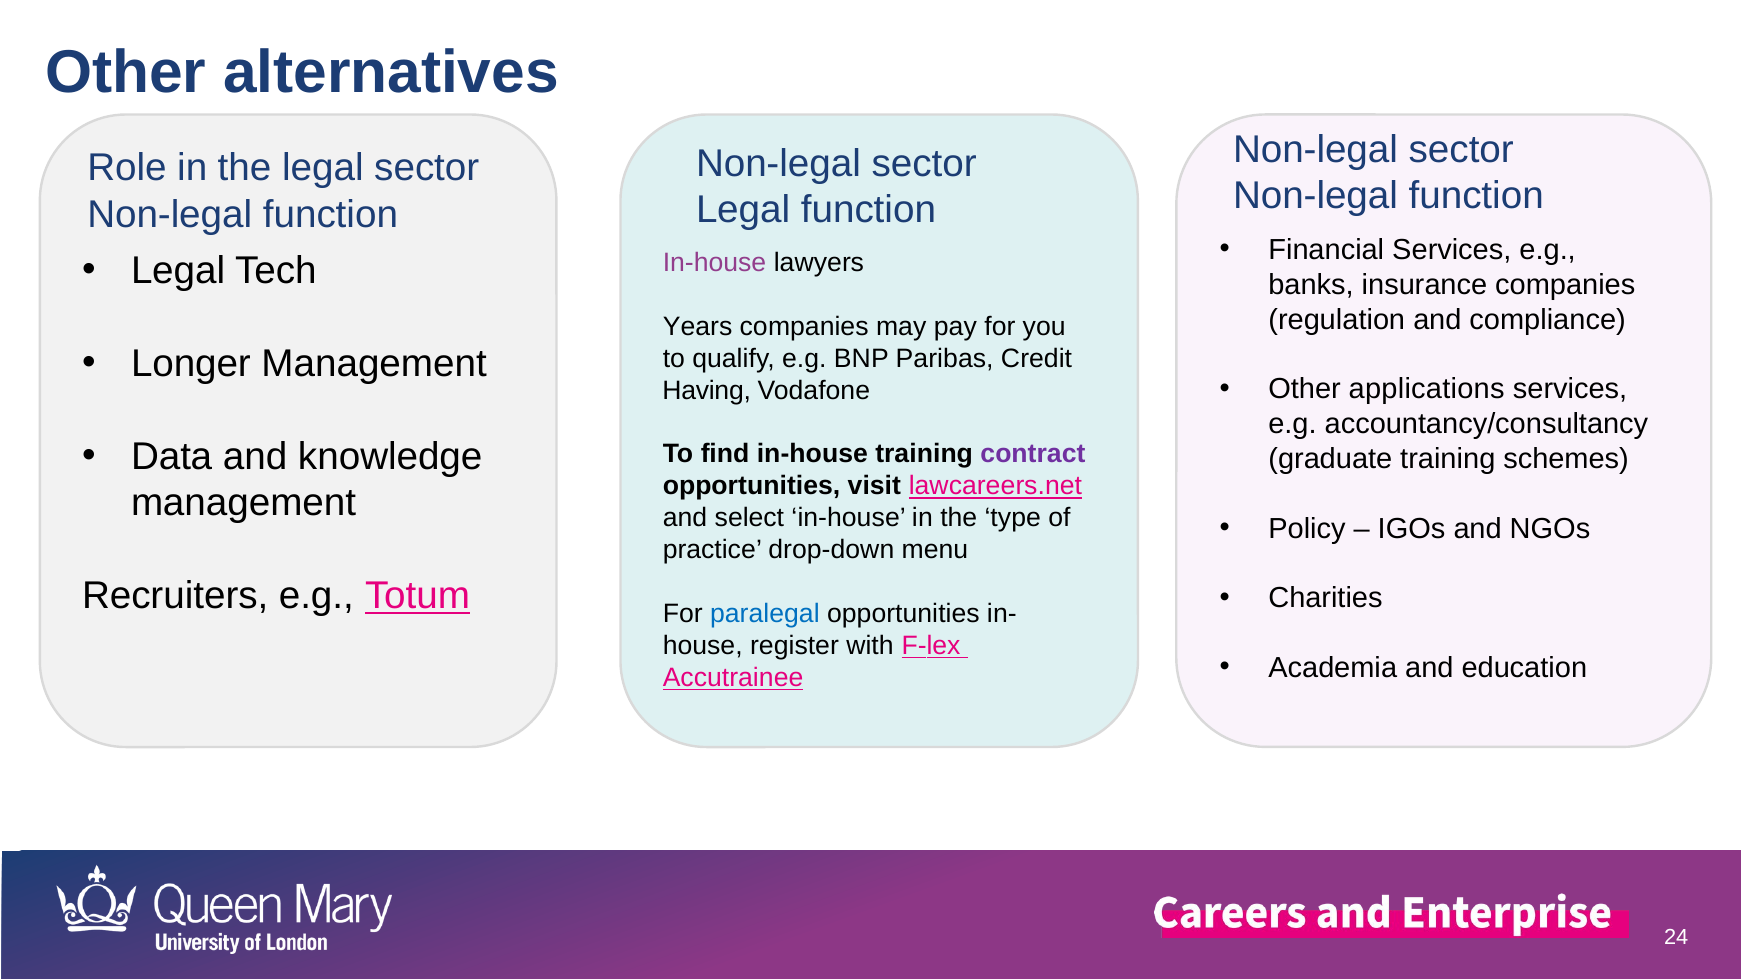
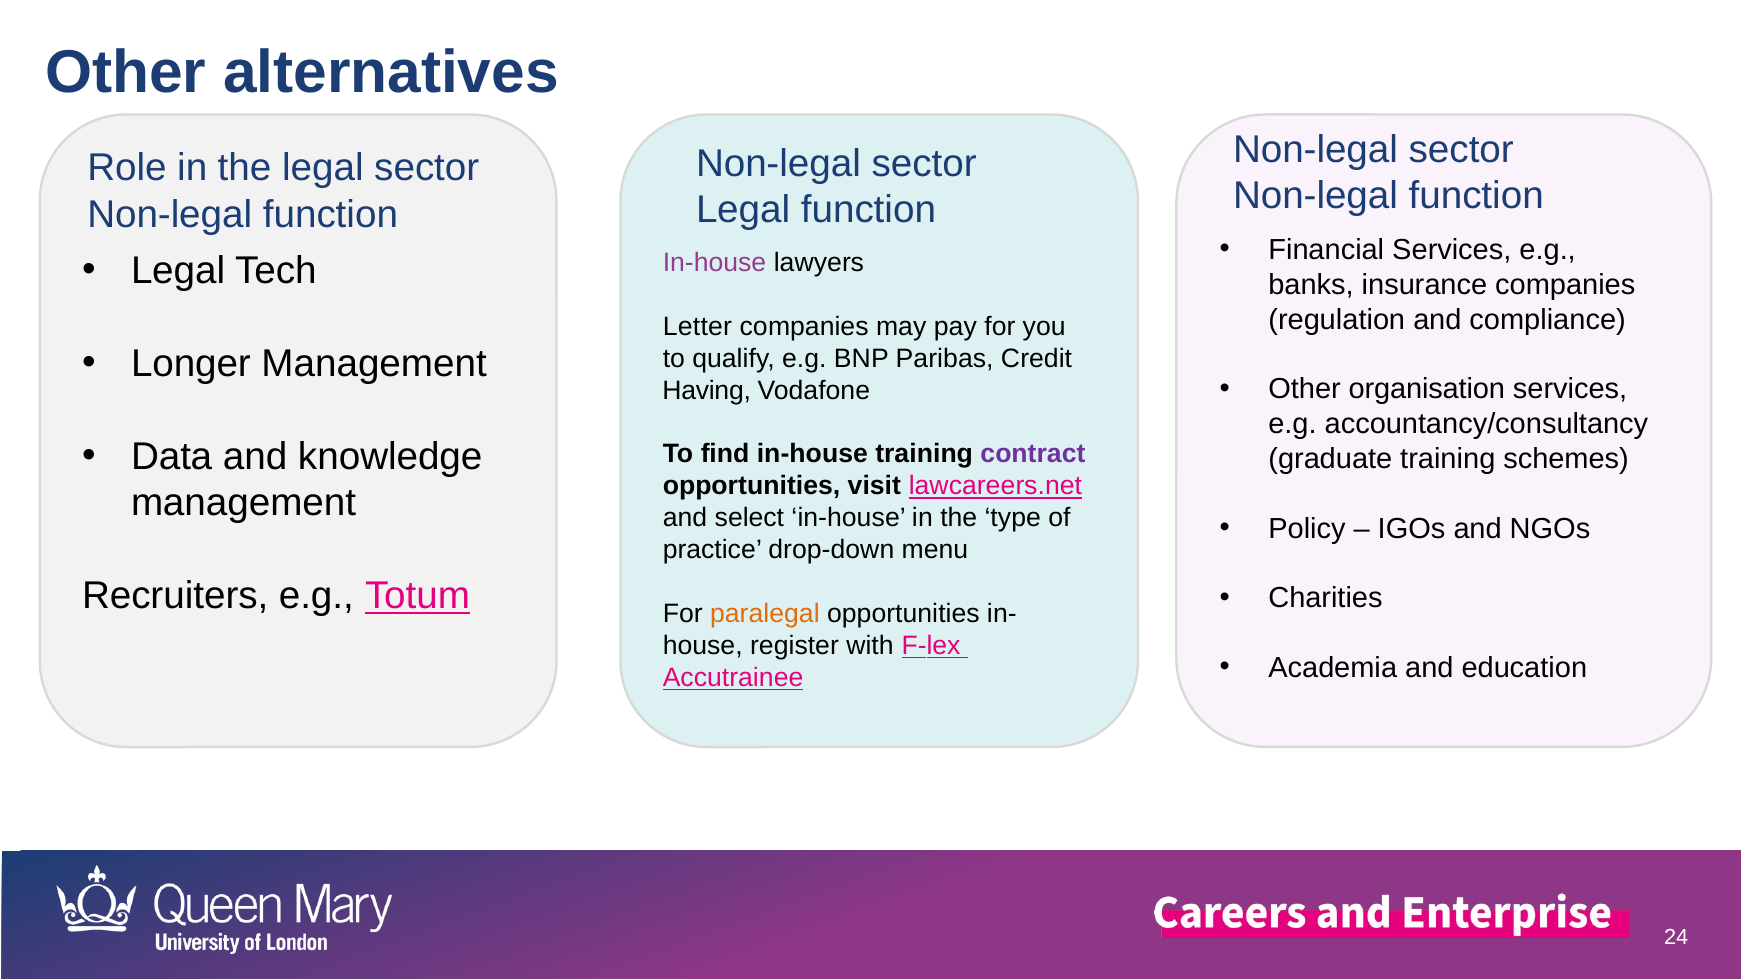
Years: Years -> Letter (697, 327)
applications: applications -> organisation (1427, 389)
paralegal colour: blue -> orange (765, 614)
